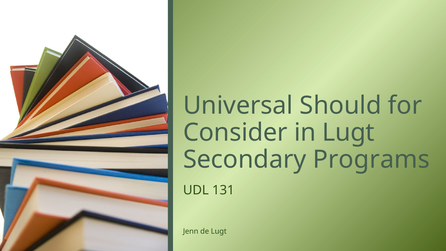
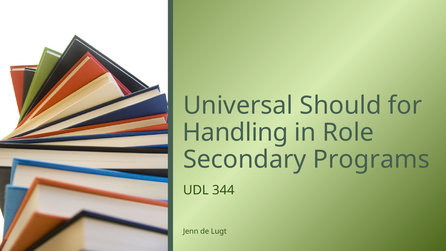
Consider: Consider -> Handling (235, 133)
in Lugt: Lugt -> Role (348, 133)
131: 131 -> 344 (223, 190)
